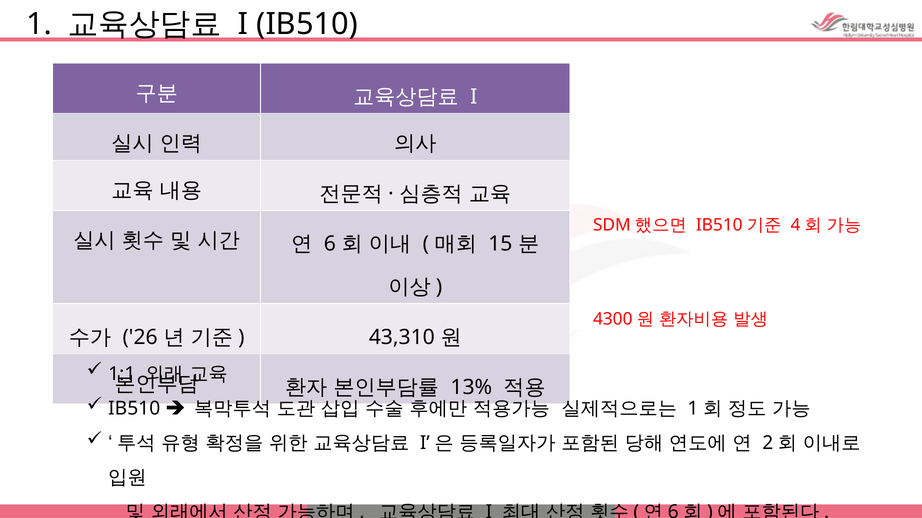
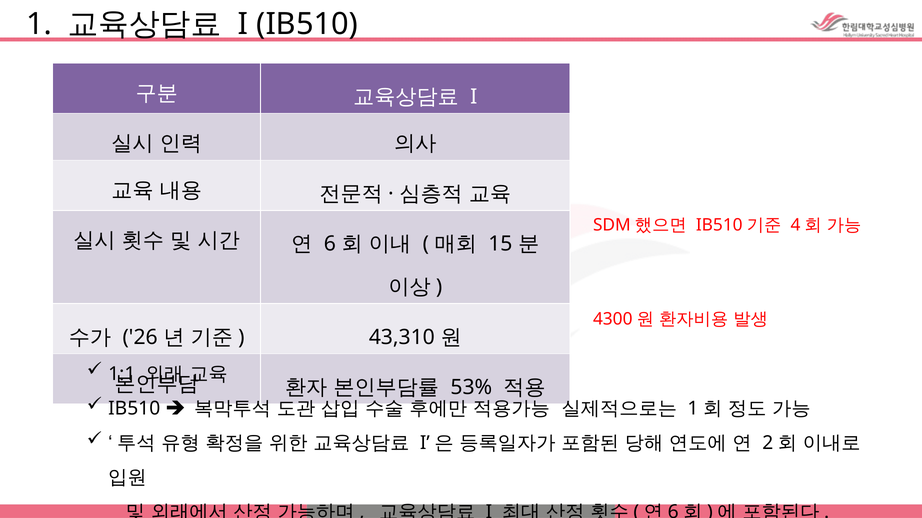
13%: 13% -> 53% (471, 388)
